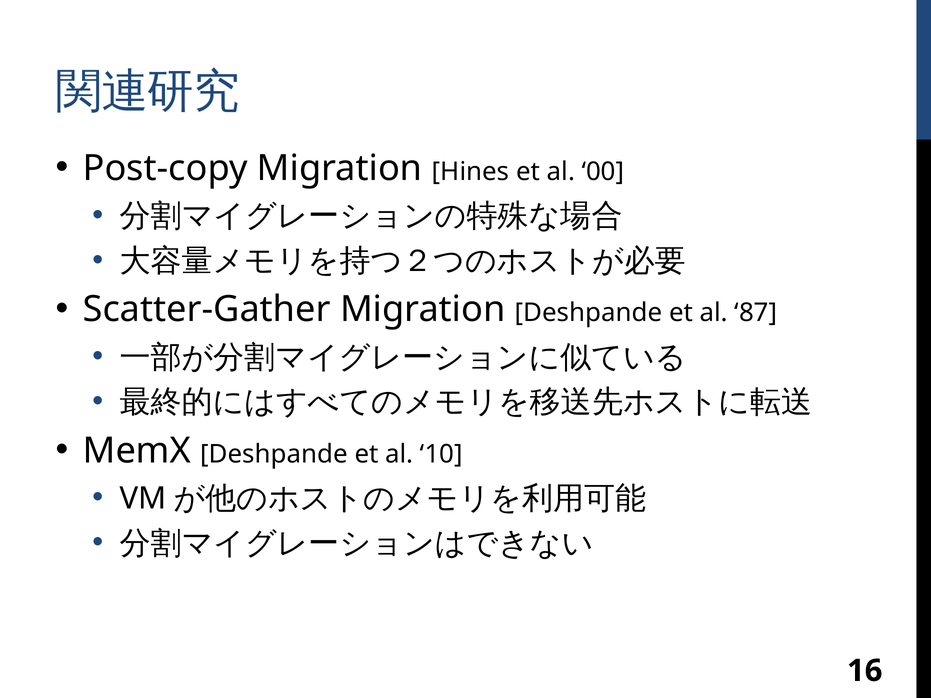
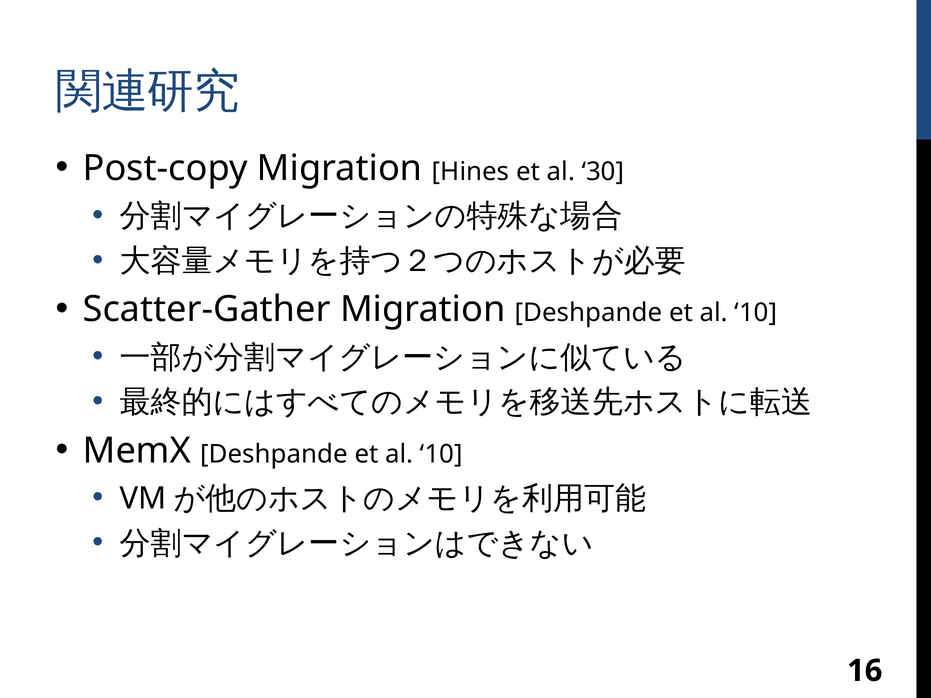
00: 00 -> 30 (603, 172)
87: 87 -> 10 (756, 313)
